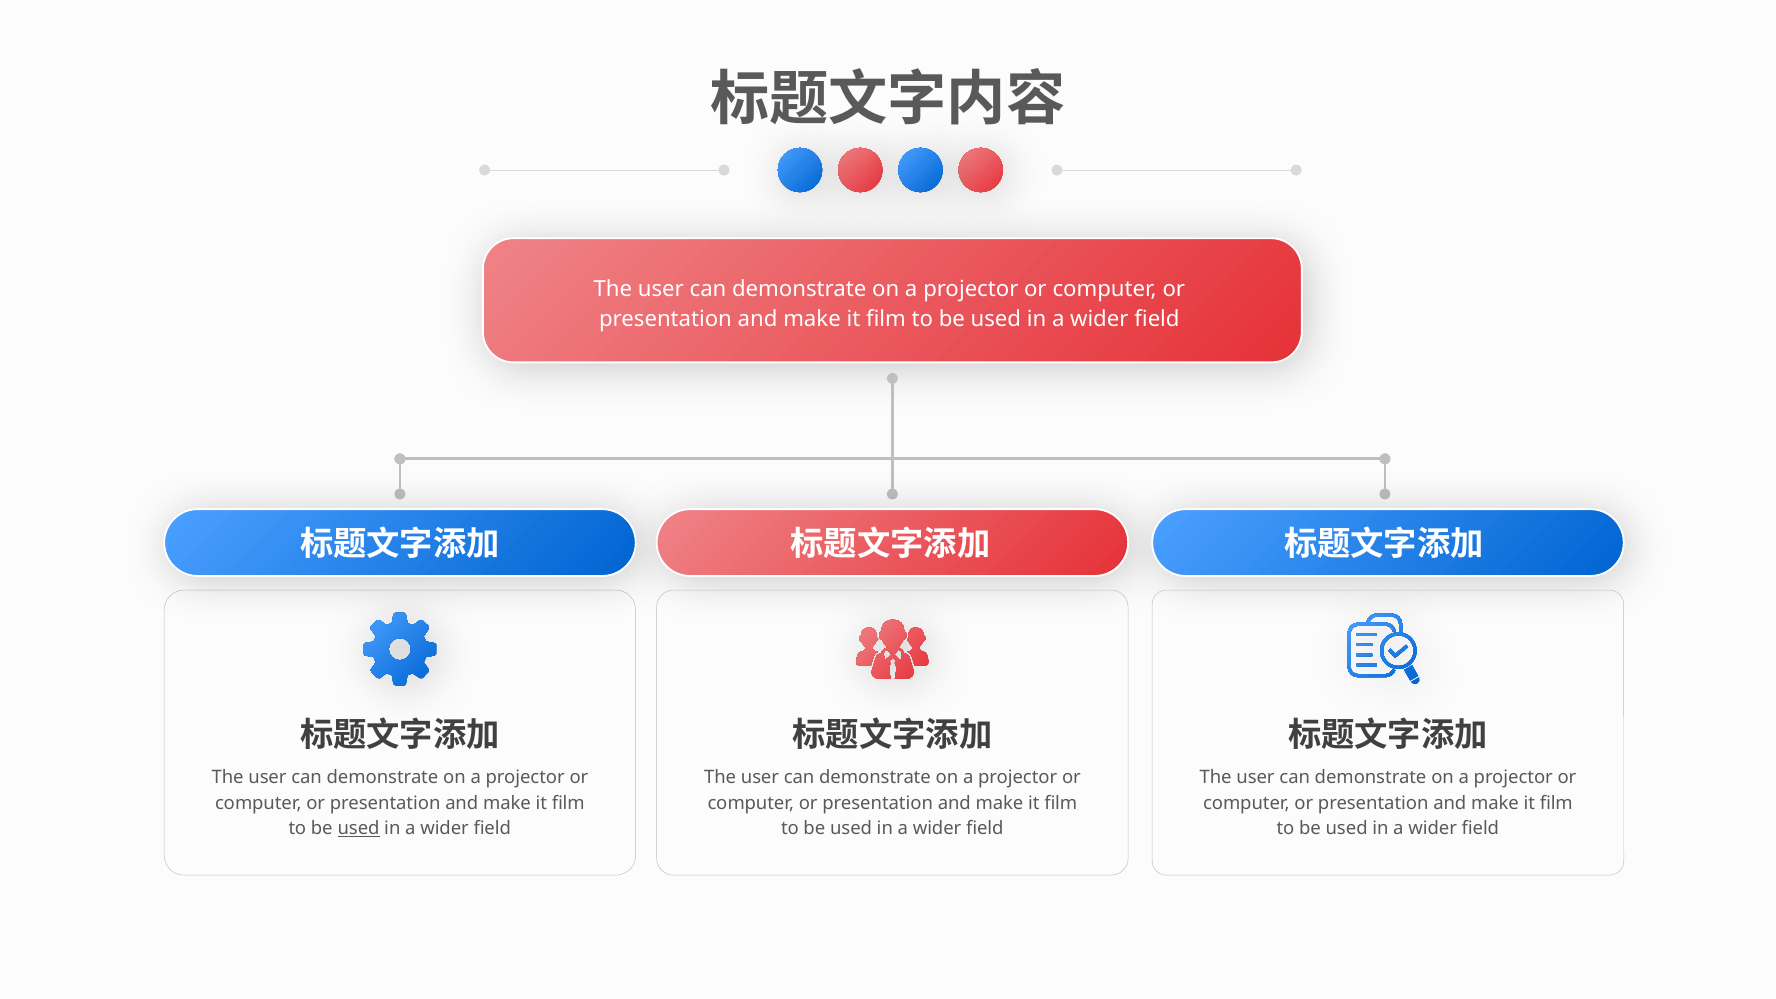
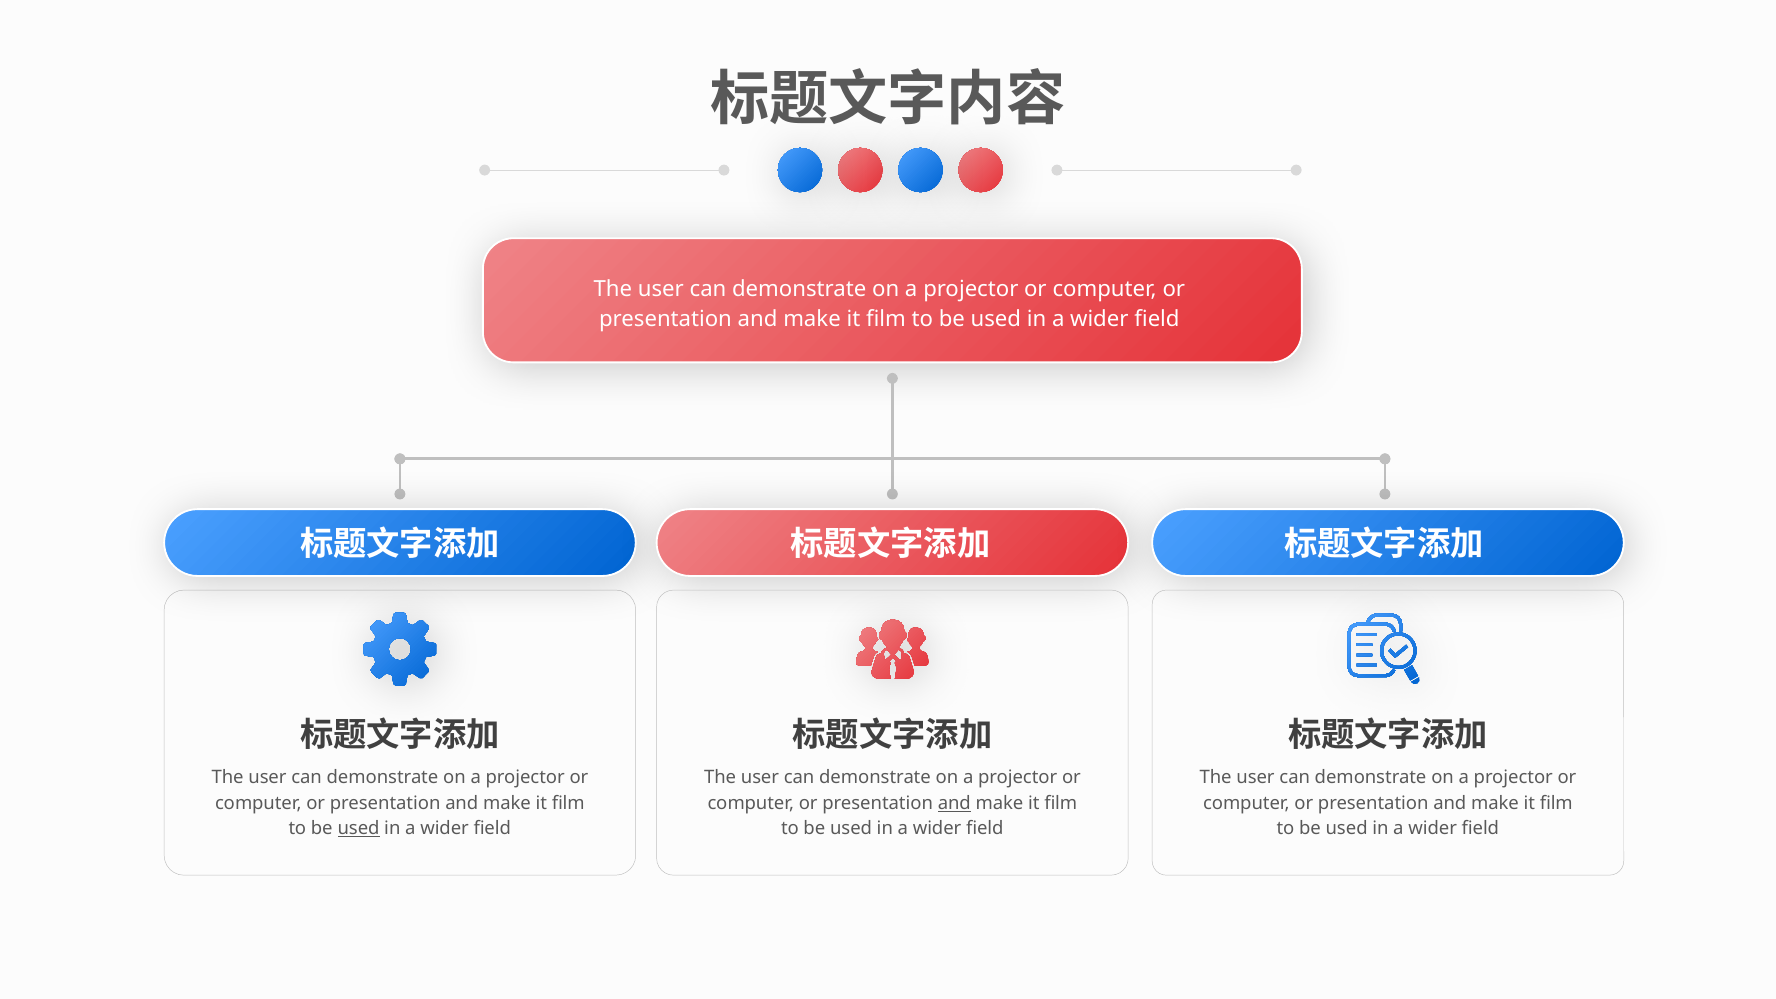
and underline: none -> present (954, 803)
